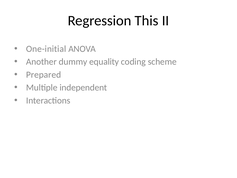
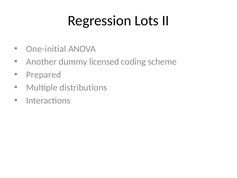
This: This -> Lots (147, 21)
equality: equality -> licensed (104, 62)
independent: independent -> distributions (83, 87)
